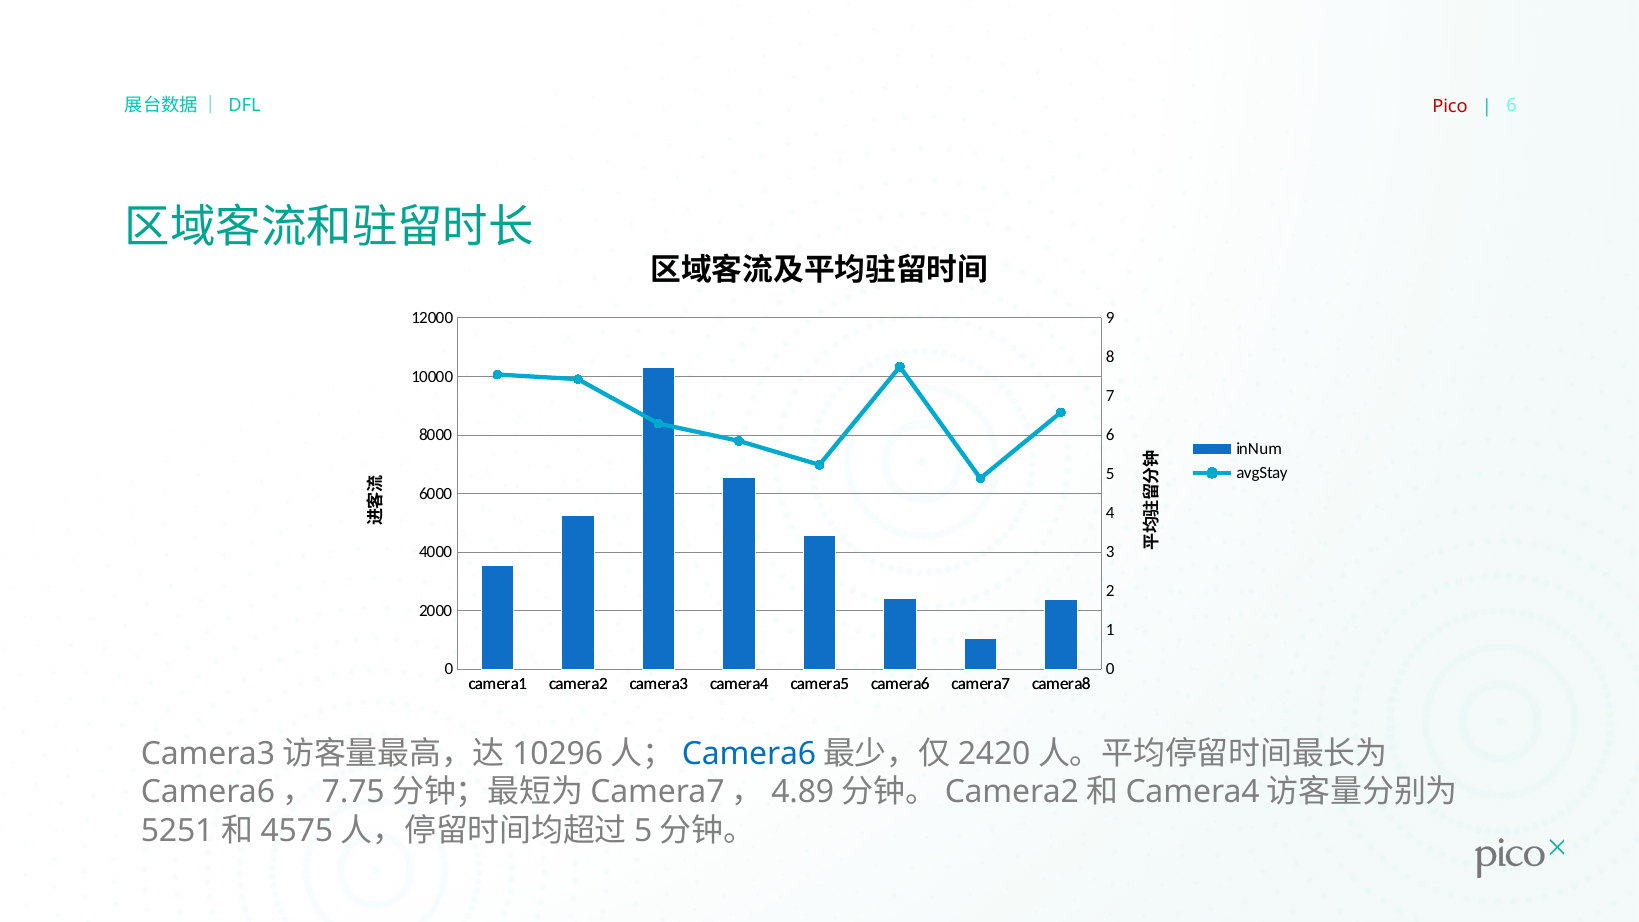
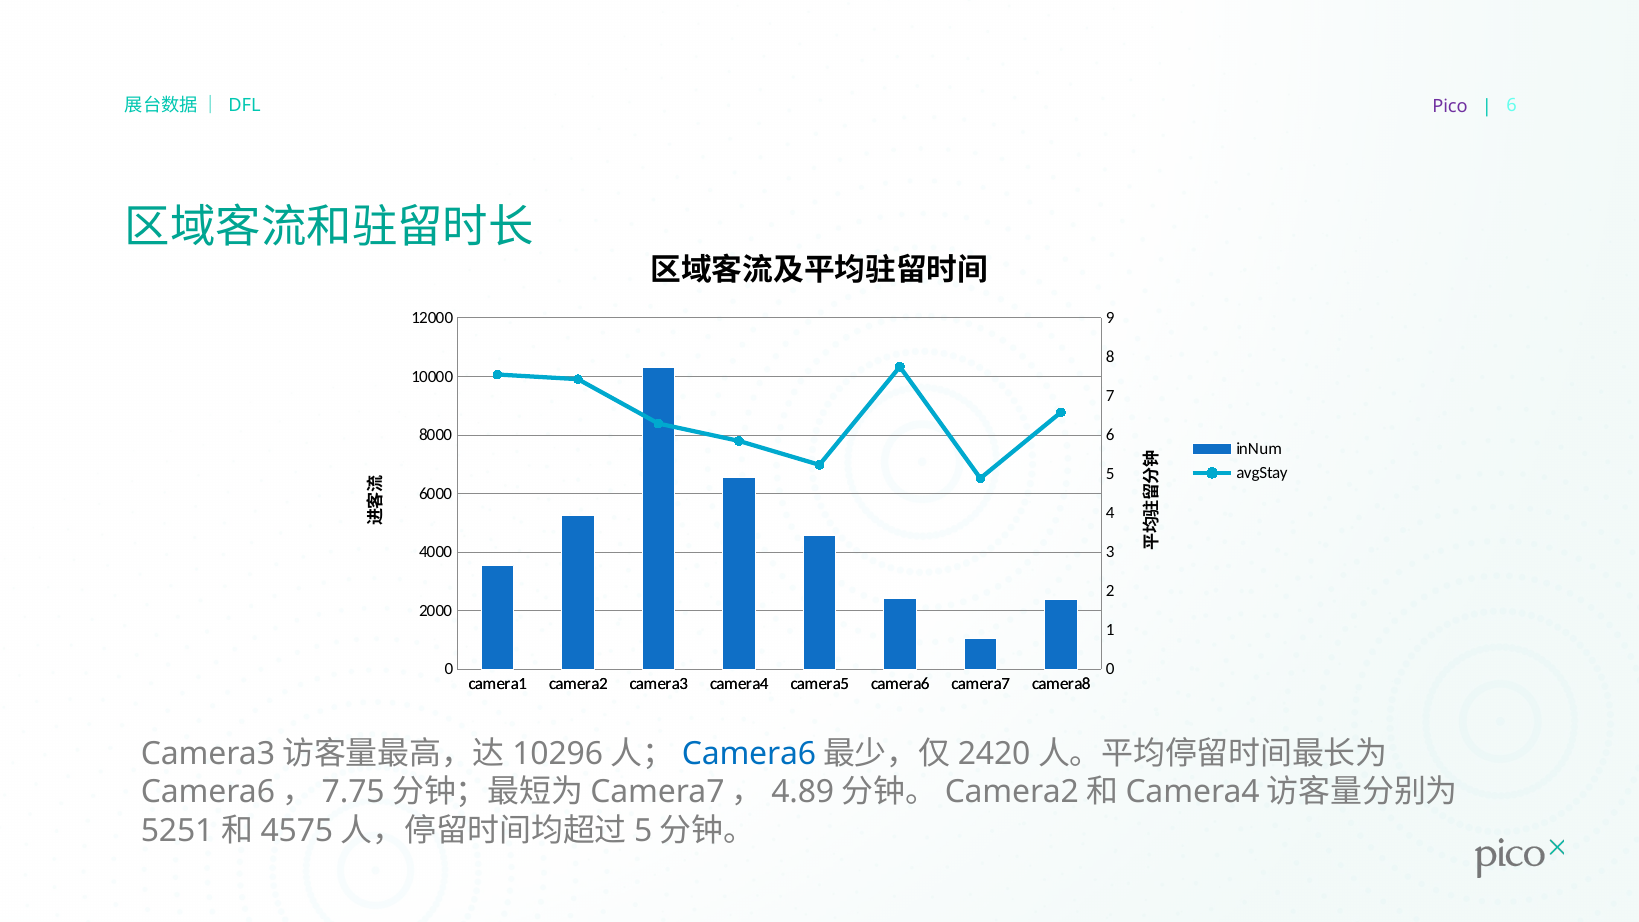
Pico colour: red -> purple (1450, 106)
